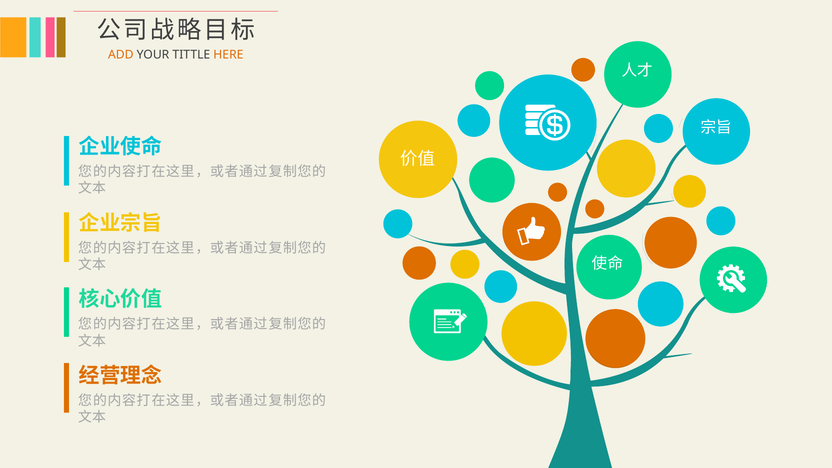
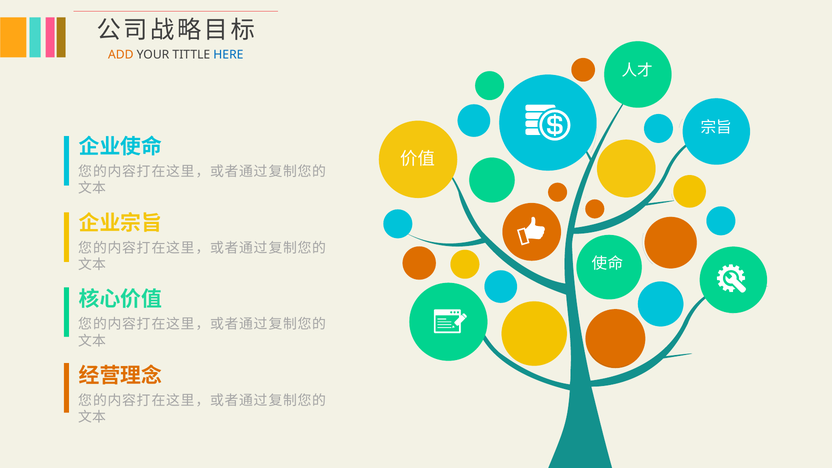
HERE colour: orange -> blue (228, 55)
